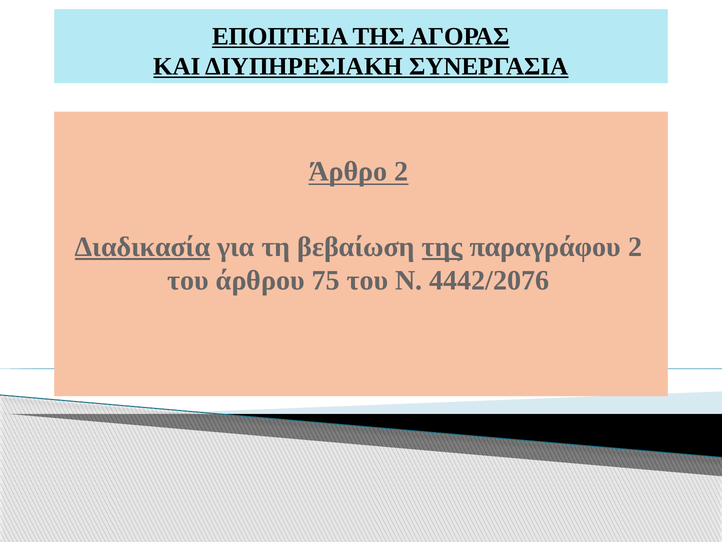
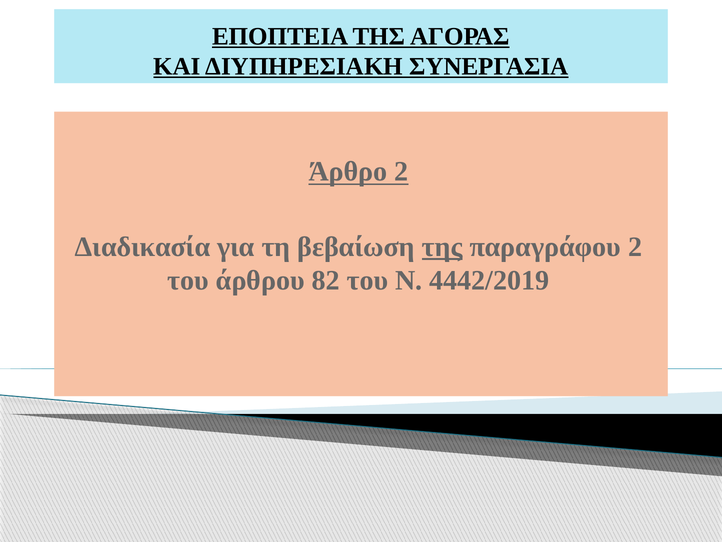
Διαδικασία underline: present -> none (143, 247)
75: 75 -> 82 (326, 280)
4442/2076: 4442/2076 -> 4442/2019 (489, 280)
